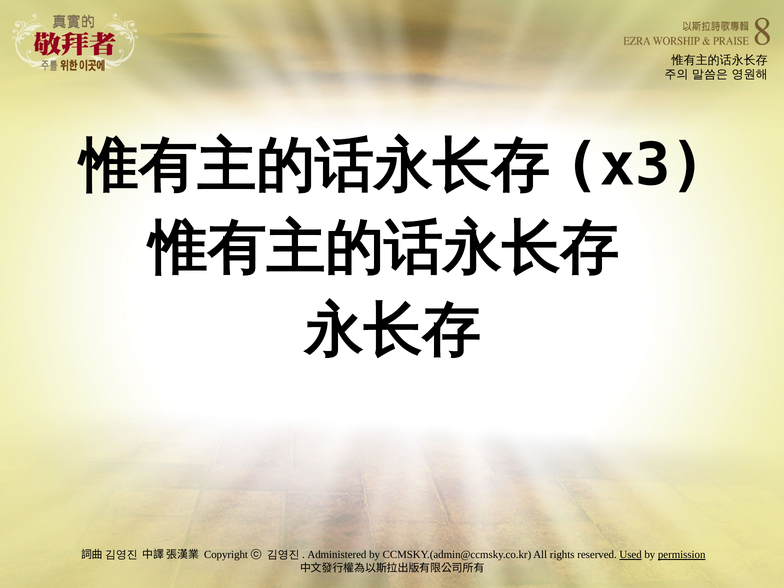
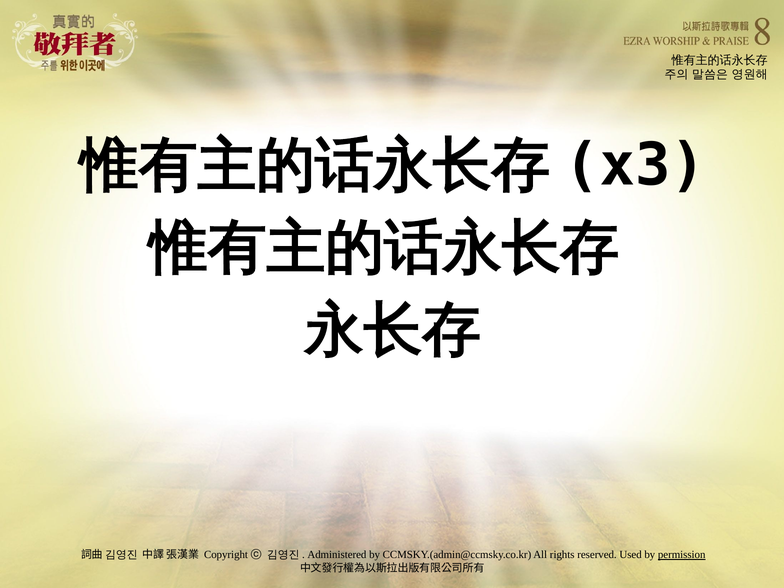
Used underline: present -> none (631, 555)
